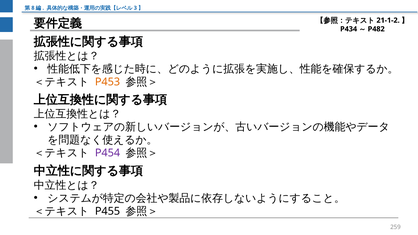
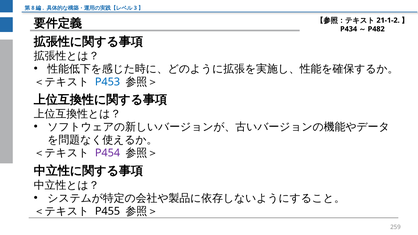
P453 colour: orange -> blue (108, 82)
